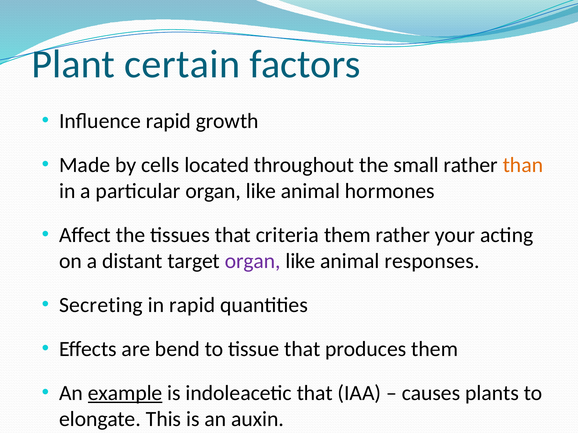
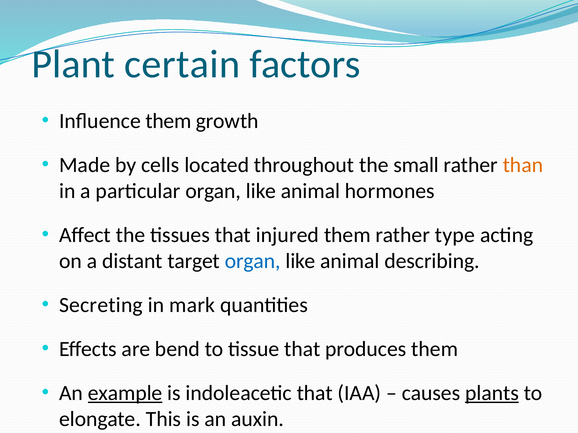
Influence rapid: rapid -> them (168, 121)
criteria: criteria -> injured (287, 235)
your: your -> type (455, 235)
organ colour: purple -> blue (253, 261)
responses: responses -> describing (432, 261)
in rapid: rapid -> mark (192, 305)
plants underline: none -> present (492, 393)
